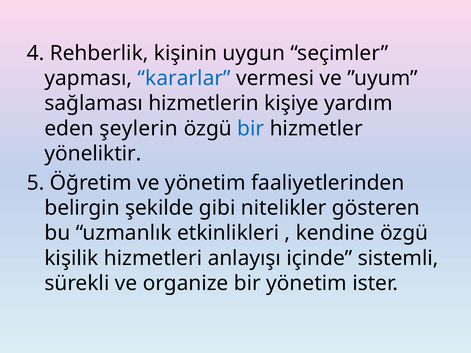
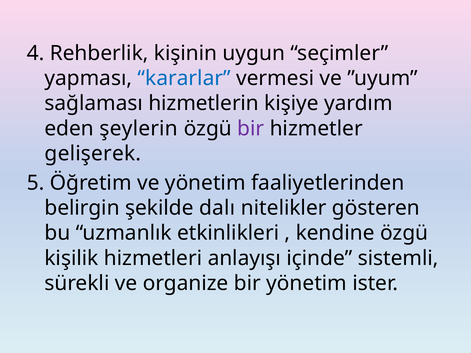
bir colour: blue -> purple (251, 129)
yöneliktir: yöneliktir -> gelişerek (93, 154)
gibi: gibi -> dalı (217, 208)
